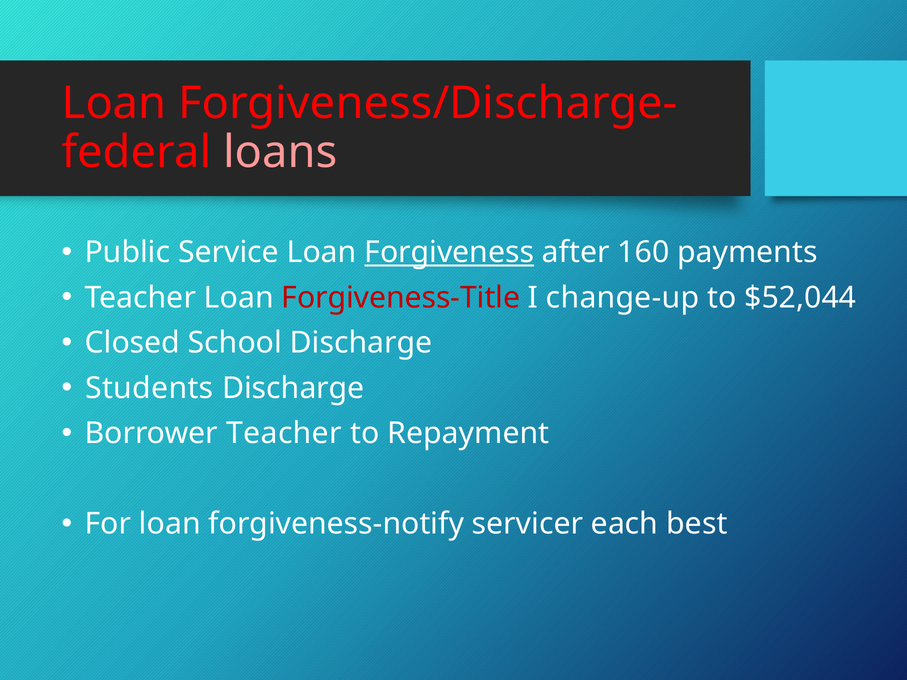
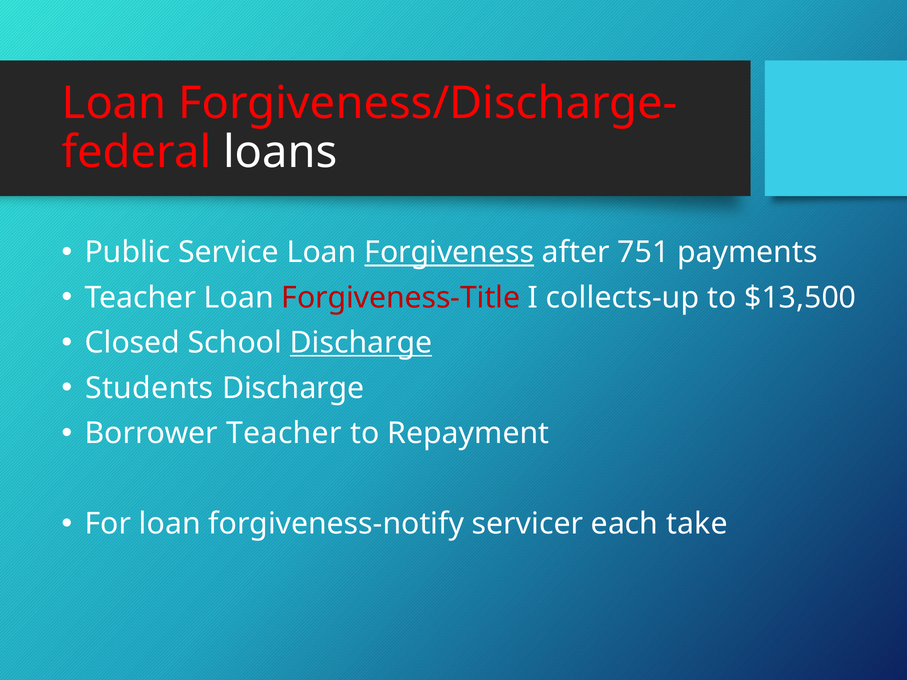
loans colour: pink -> white (280, 153)
160: 160 -> 751 (643, 252)
change-up: change-up -> collects-up (623, 298)
$52,044: $52,044 -> $13,500 (800, 298)
Discharge underline: none -> present (361, 343)
best: best -> take (697, 524)
